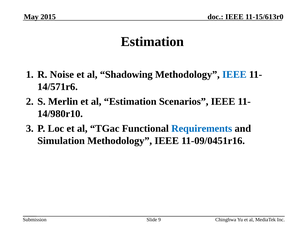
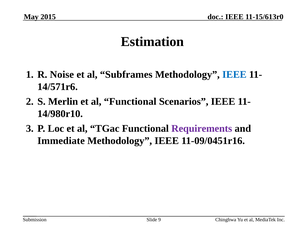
Shadowing: Shadowing -> Subframes (126, 74)
al Estimation: Estimation -> Functional (130, 101)
Requirements colour: blue -> purple (202, 128)
Simulation: Simulation -> Immediate (61, 141)
